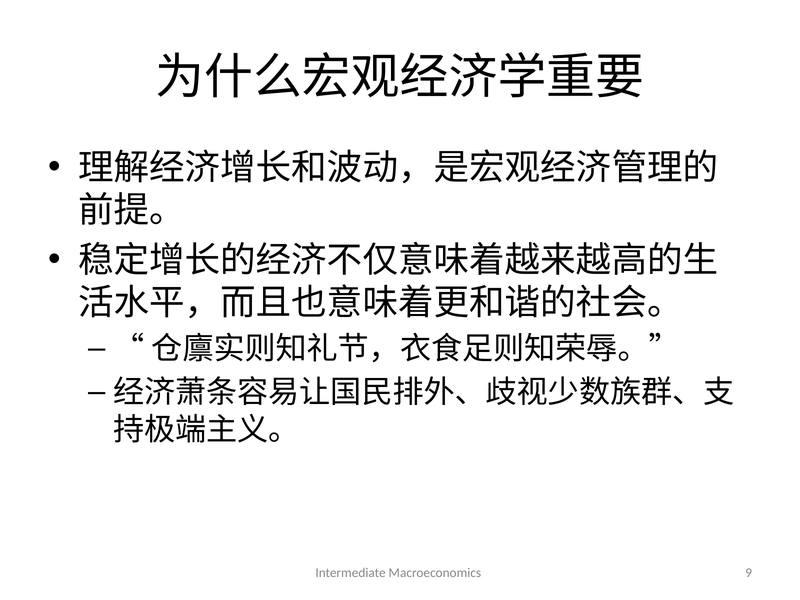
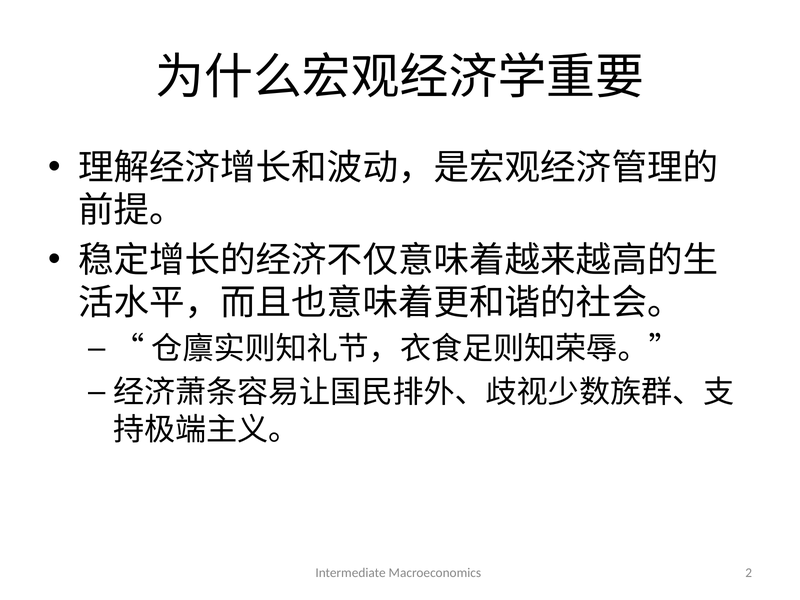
9: 9 -> 2 (749, 573)
